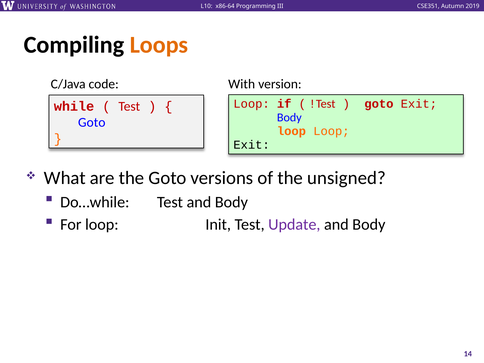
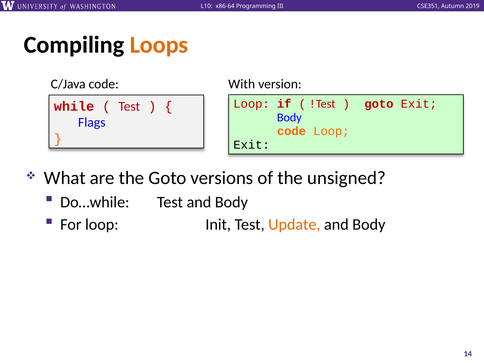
Goto: Goto -> Flags (92, 123)
loop: loop -> code (291, 131)
Update colour: purple -> orange (294, 225)
